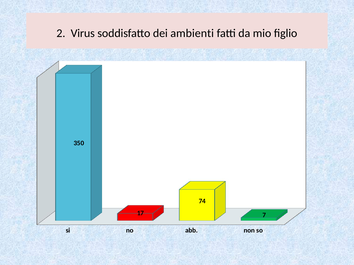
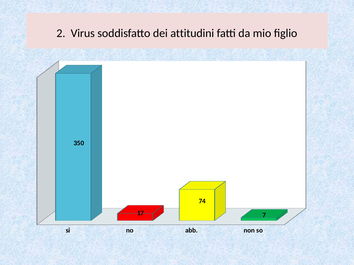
ambienti: ambienti -> attitudini (192, 33)
